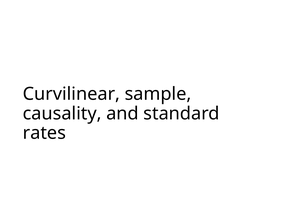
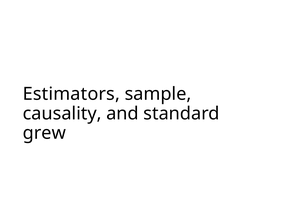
Curvilinear: Curvilinear -> Estimators (71, 94)
rates: rates -> grew (44, 133)
